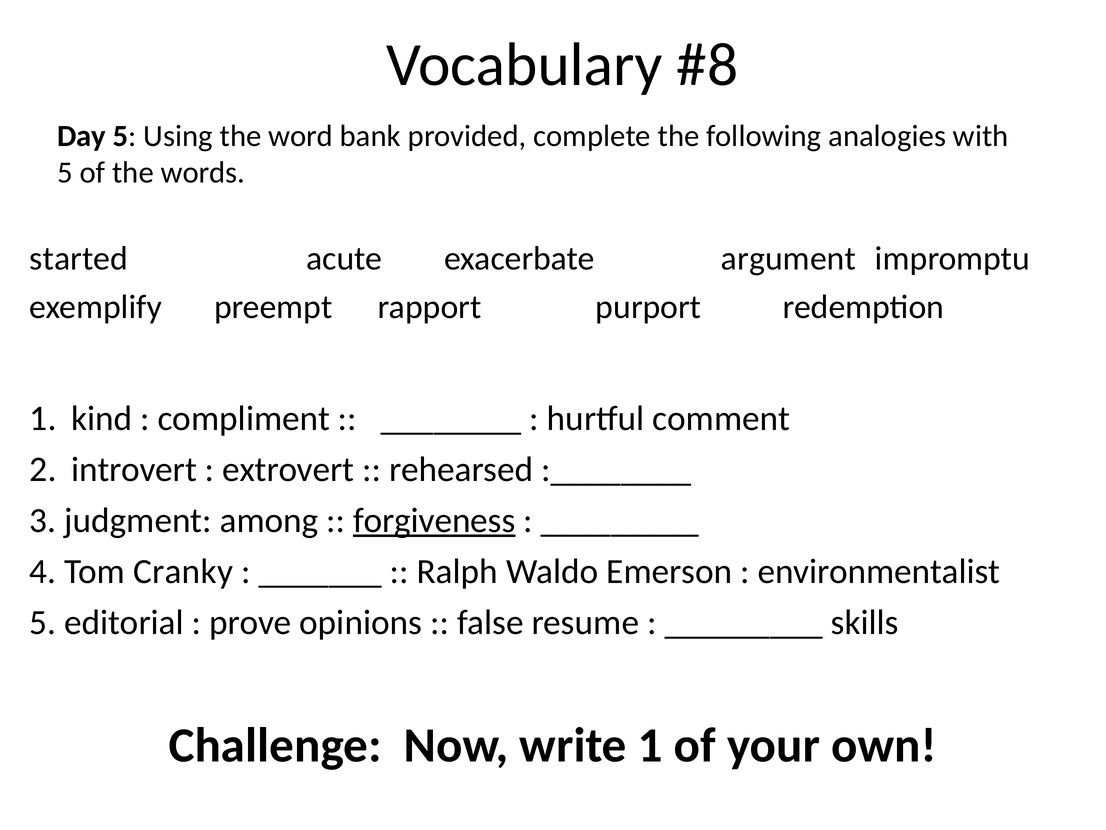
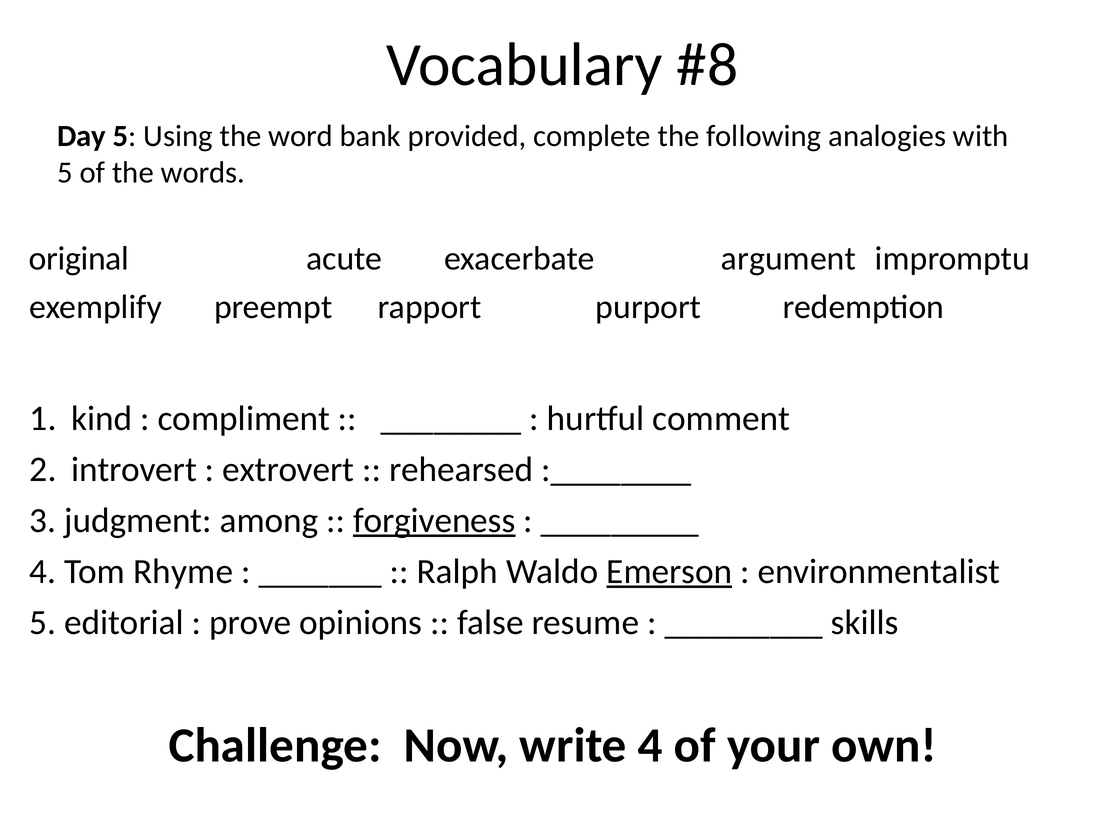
started: started -> original (79, 259)
Cranky: Cranky -> Rhyme (183, 571)
Emerson underline: none -> present (669, 571)
write 1: 1 -> 4 (650, 745)
